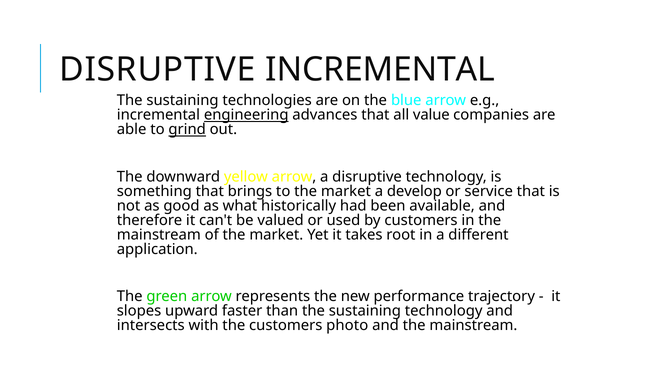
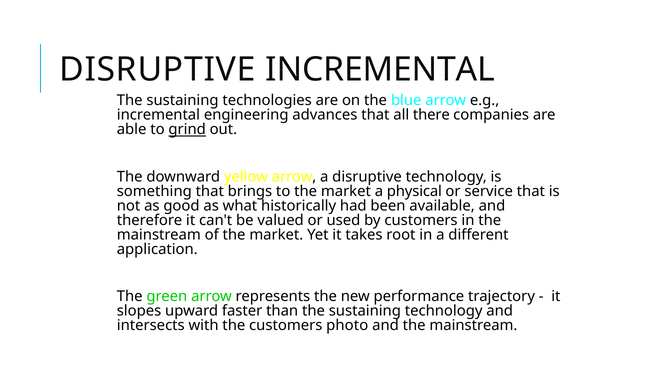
engineering underline: present -> none (246, 115)
value: value -> there (431, 115)
develop: develop -> physical (414, 191)
